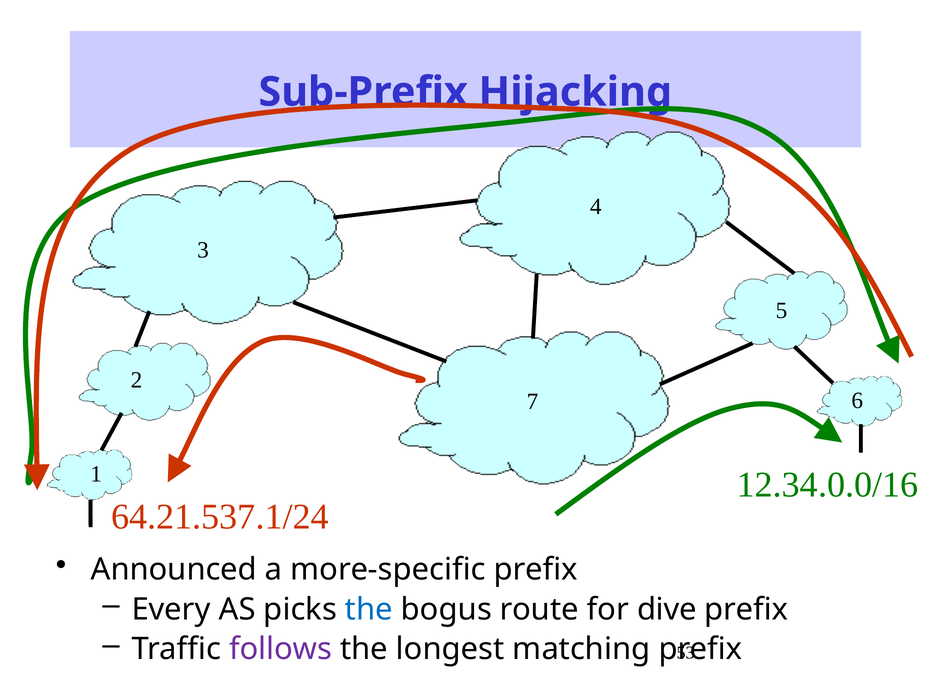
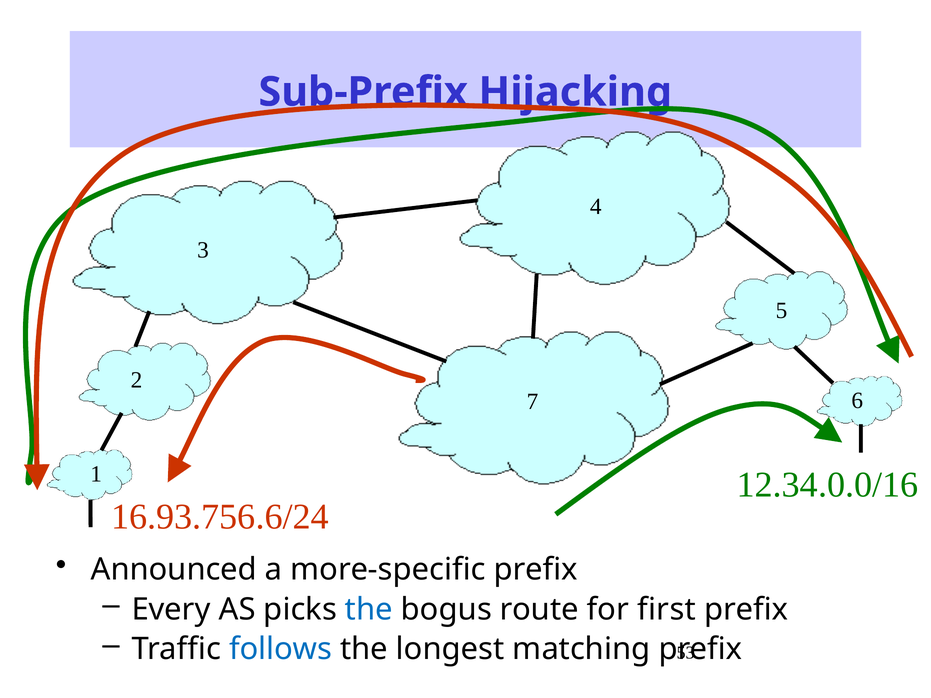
64.21.537.1/24: 64.21.537.1/24 -> 16.93.756.6/24 (220, 517)
dive: dive -> first (667, 610)
follows colour: purple -> blue (281, 649)
